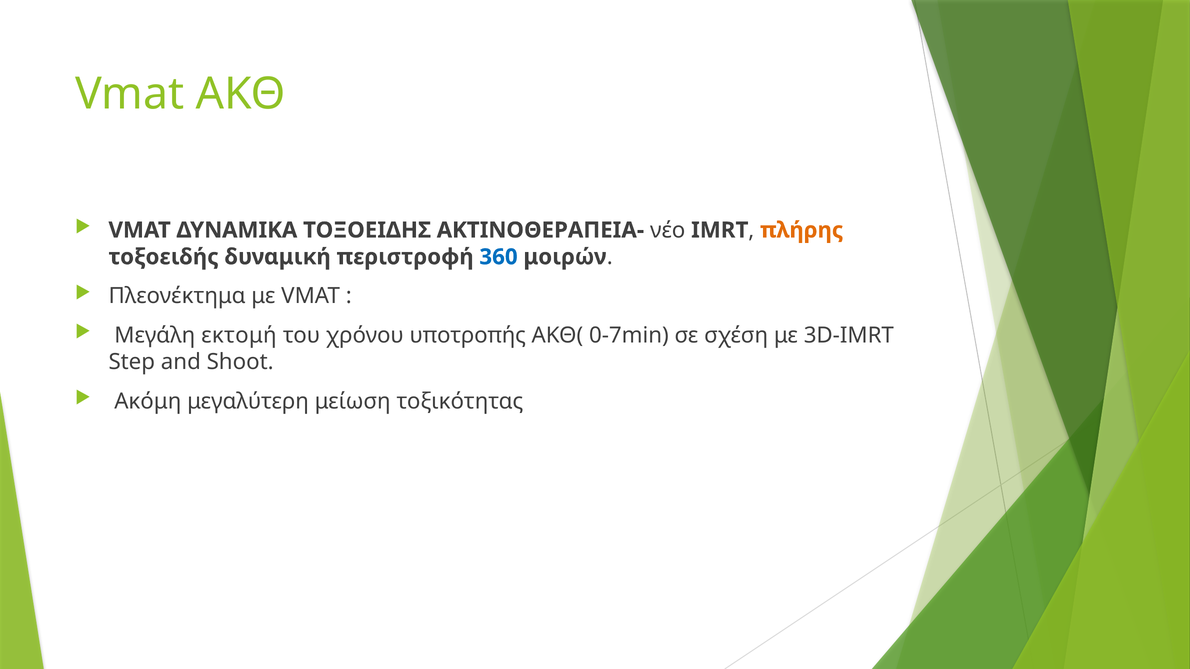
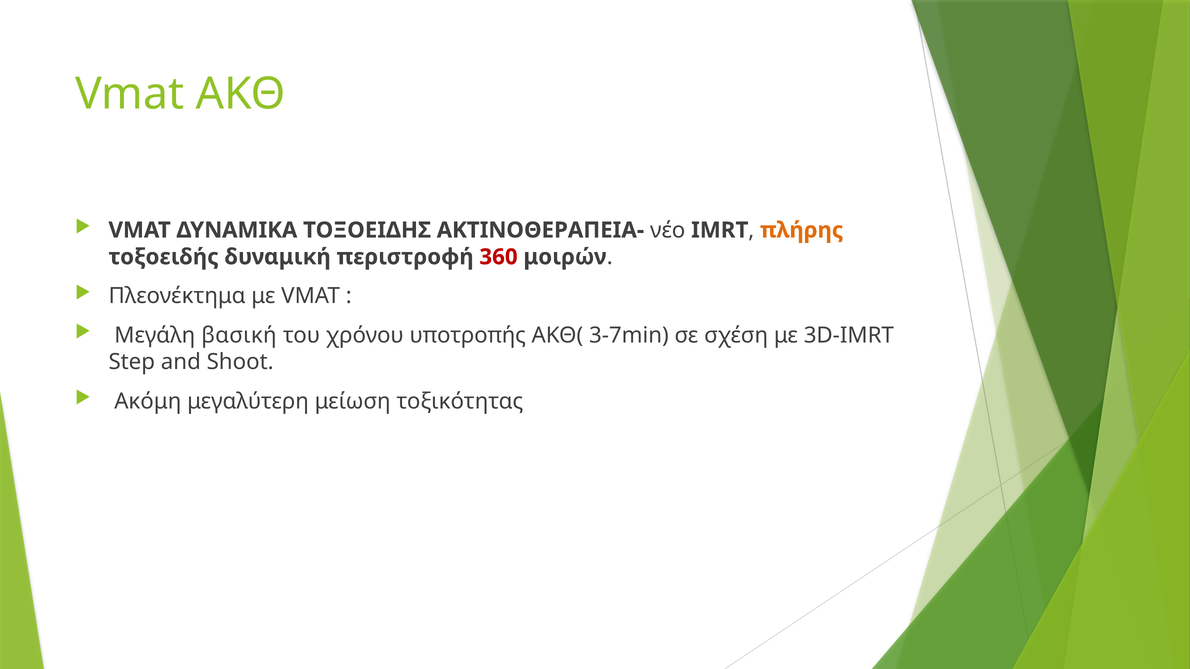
360 colour: blue -> red (499, 257)
εκτομή: εκτομή -> βασική (239, 335)
0-7min: 0-7min -> 3-7min (629, 335)
